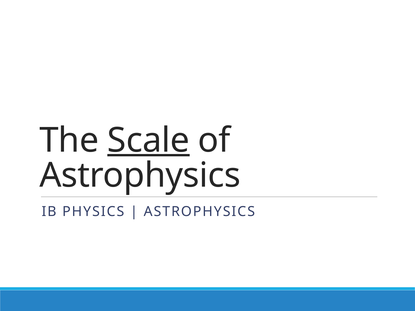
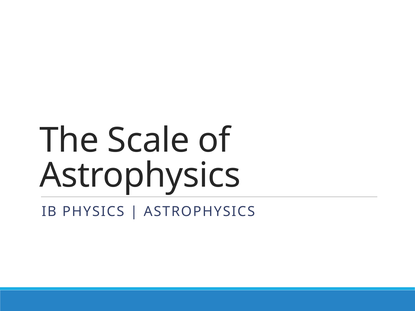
Scale underline: present -> none (149, 140)
